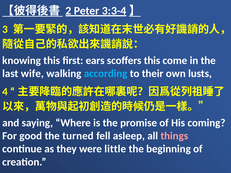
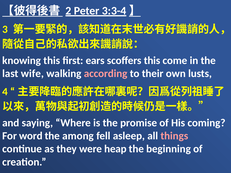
according colour: light blue -> pink (106, 74)
good: good -> word (31, 136)
turned: turned -> among (78, 136)
little: little -> heap (115, 149)
